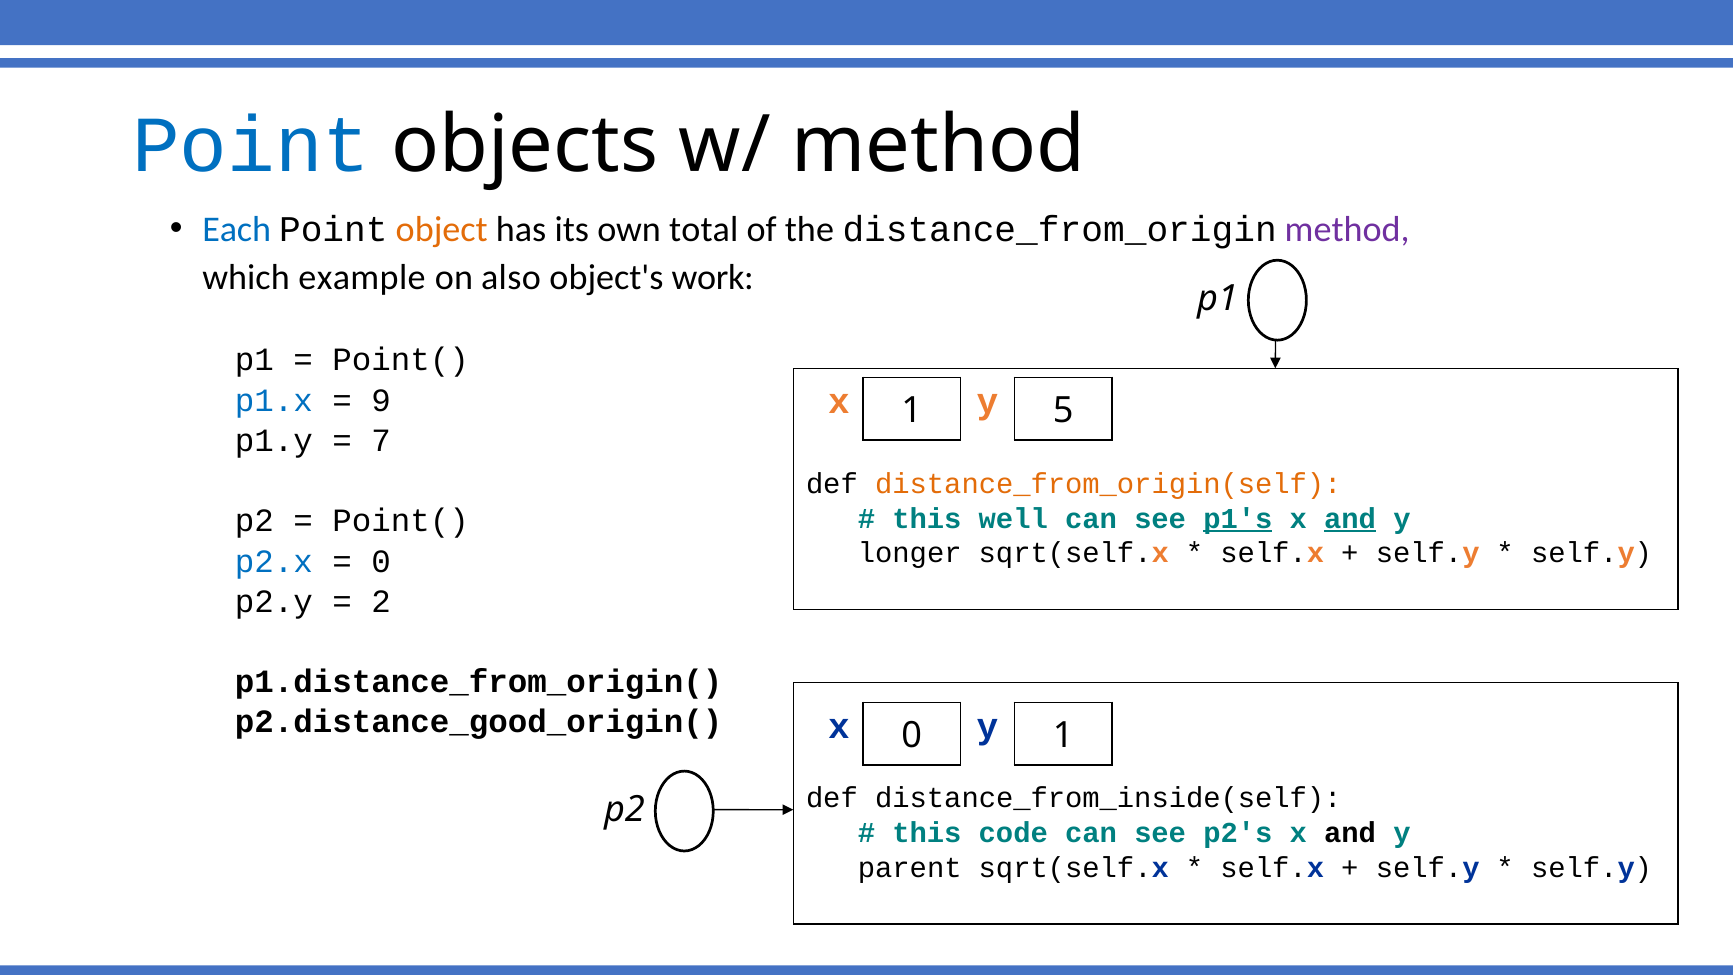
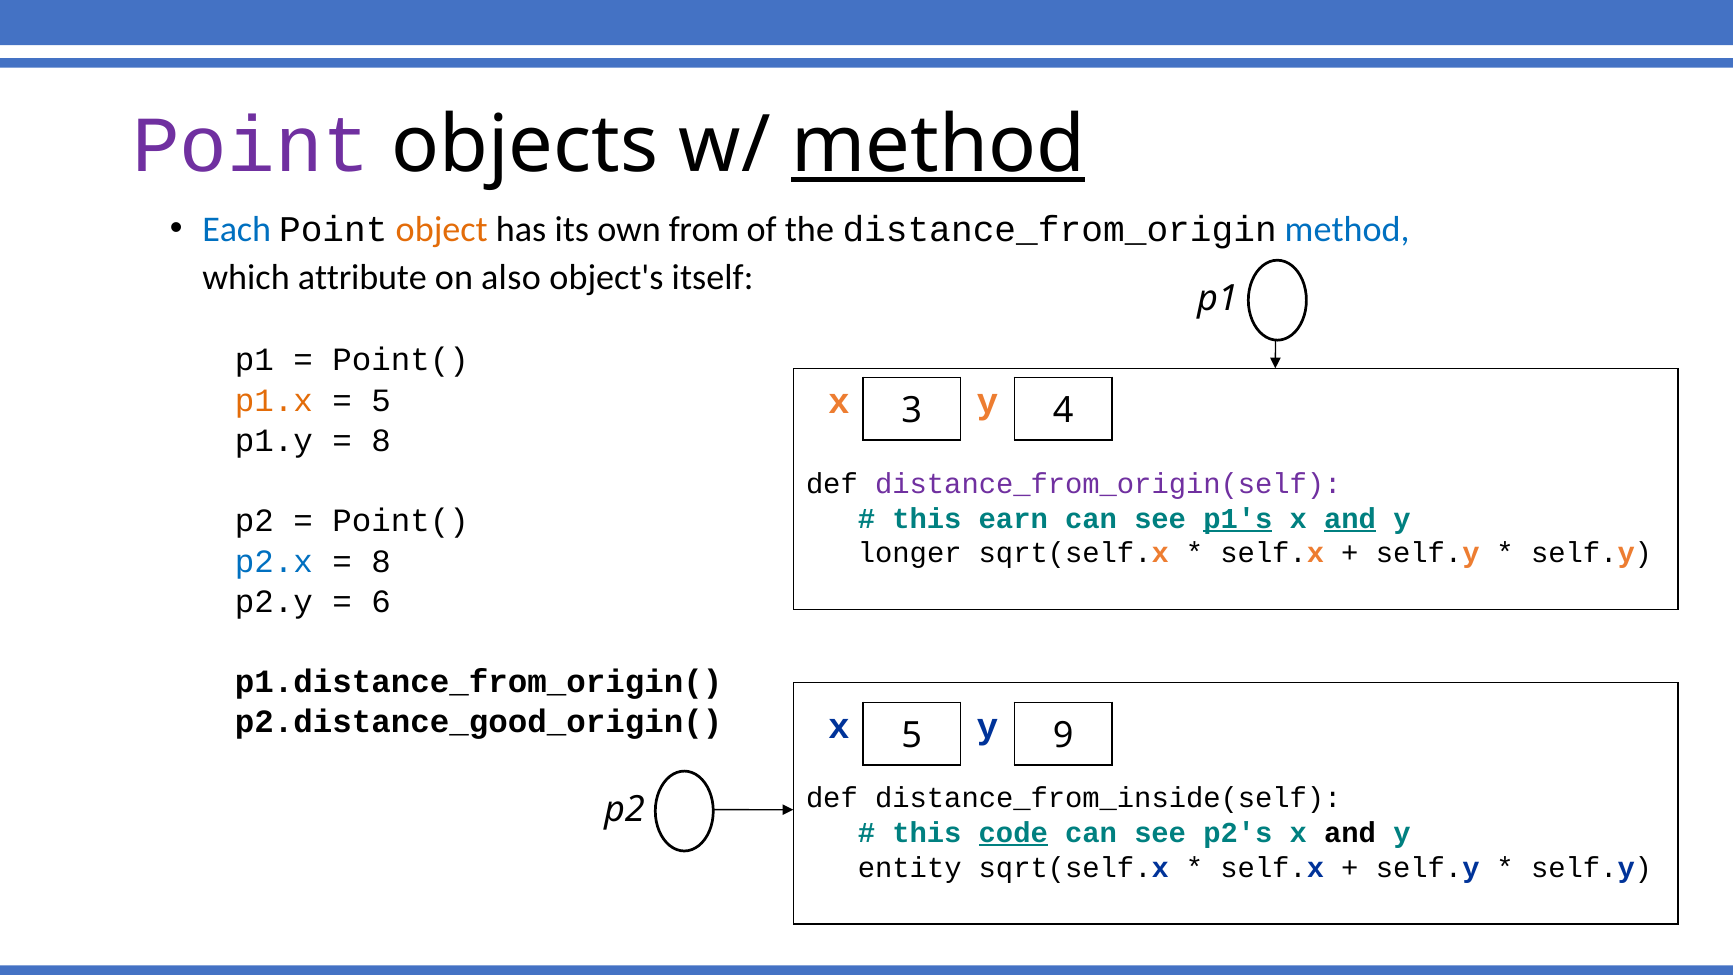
Point colour: blue -> purple (251, 146)
method underline: none -> present (938, 146)
total: total -> from (704, 230)
method colour: purple -> blue (1347, 230)
example: example -> attribute (362, 278)
work: work -> itself (713, 278)
p1.x colour: blue -> orange (274, 400)
9: 9 -> 5 (381, 400)
x 1: 1 -> 3 (912, 411)
5: 5 -> 4 (1063, 411)
7: 7 -> 8 (381, 441)
distance_from_origin(self colour: orange -> purple (1108, 484)
well: well -> earn (1013, 519)
0: 0 -> 8 (381, 561)
2: 2 -> 6 (381, 601)
x 0: 0 -> 5 (912, 736)
y 1: 1 -> 9 (1063, 736)
code underline: none -> present (1013, 833)
parent: parent -> entity (910, 867)
